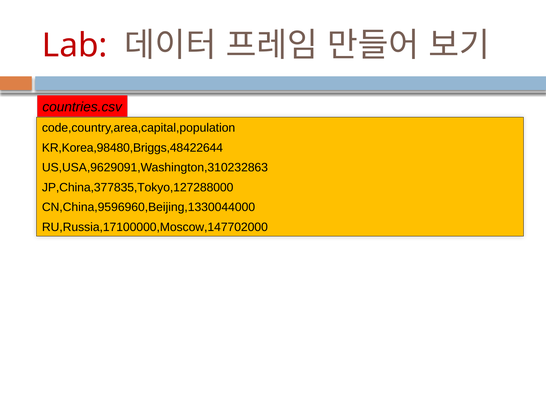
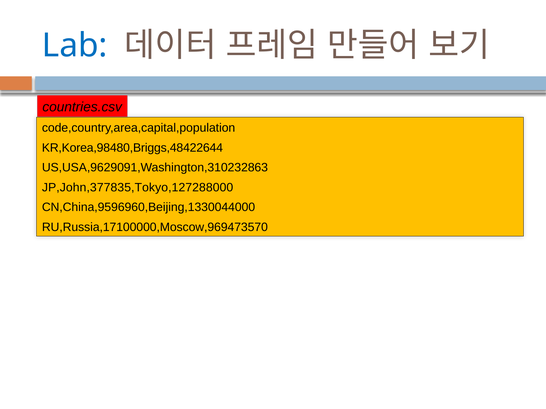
Lab colour: red -> blue (75, 46)
JP,China,377835,Tokyo,127288000: JP,China,377835,Tokyo,127288000 -> JP,John,377835,Tokyo,127288000 (138, 188)
RU,Russia,17100000,Moscow,147702000: RU,Russia,17100000,Moscow,147702000 -> RU,Russia,17100000,Moscow,969473570 (155, 227)
